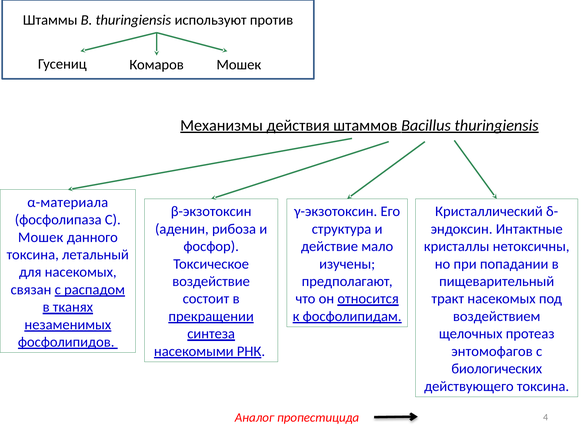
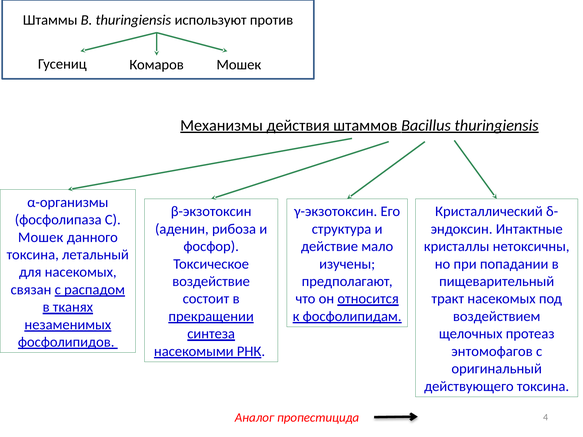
α-материала: α-материала -> α-организмы (68, 202)
биологических: биологических -> оригинальный (497, 369)
